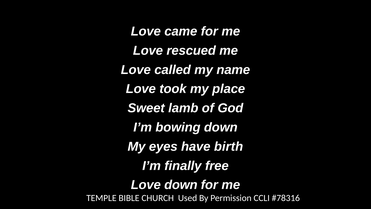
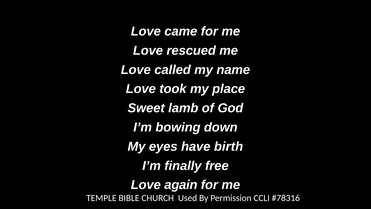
Love down: down -> again (181, 185)
